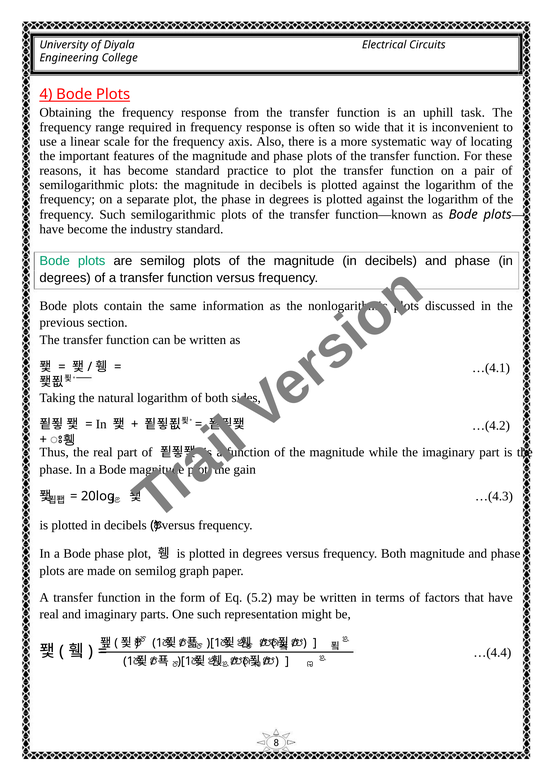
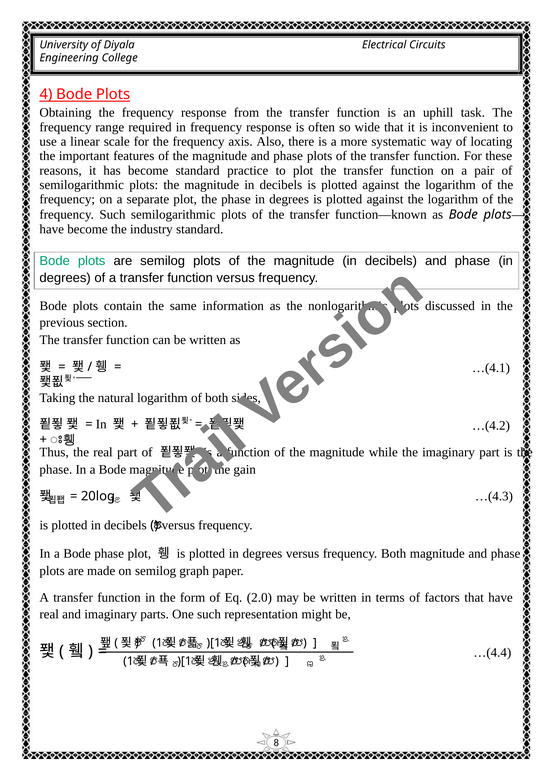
5.2: 5.2 -> 2.0 (259, 597)
